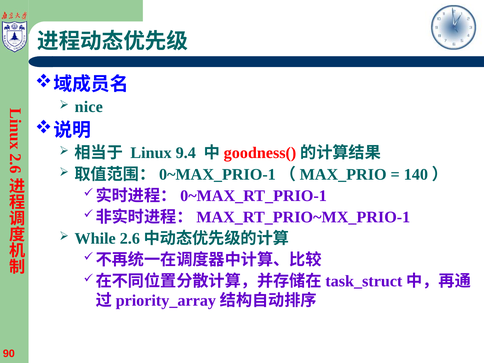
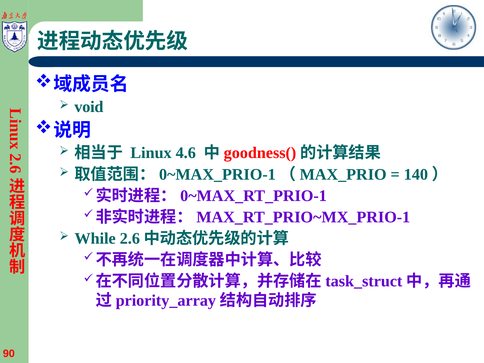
nice: nice -> void (89, 107)
9.4: 9.4 -> 4.6 (186, 153)
